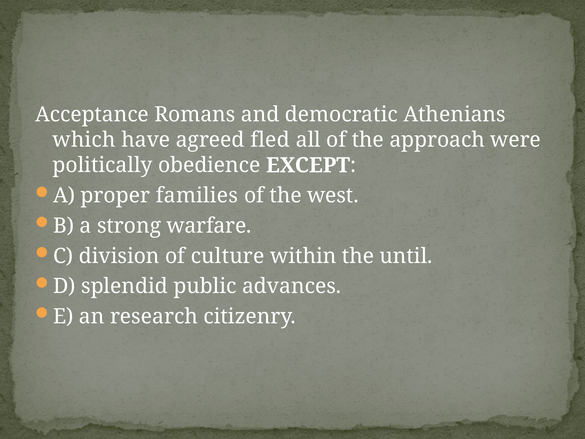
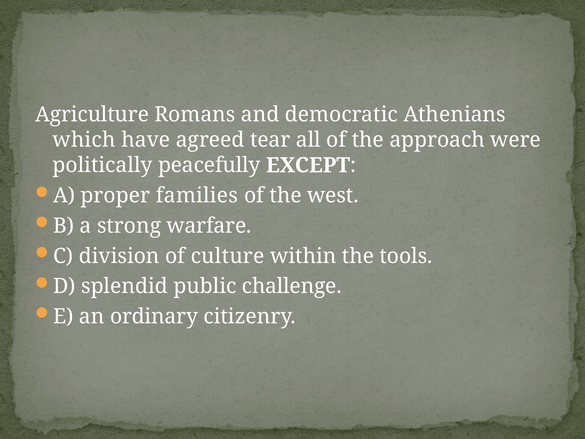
Acceptance: Acceptance -> Agriculture (92, 115)
fled: fled -> tear (270, 140)
obedience: obedience -> peacefully (209, 165)
until: until -> tools (406, 256)
advances: advances -> challenge (292, 286)
research: research -> ordinary (154, 316)
